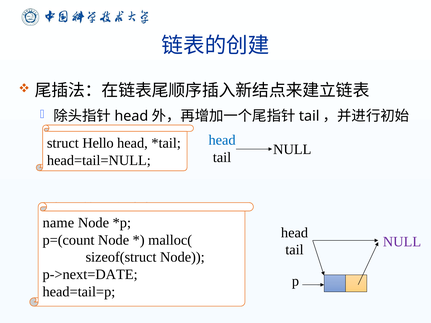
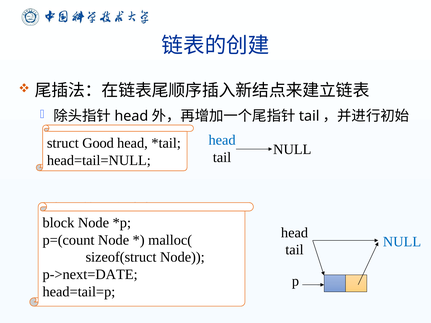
Hello: Hello -> Good (98, 143)
name: name -> block (58, 223)
NULL colour: purple -> blue (402, 242)
